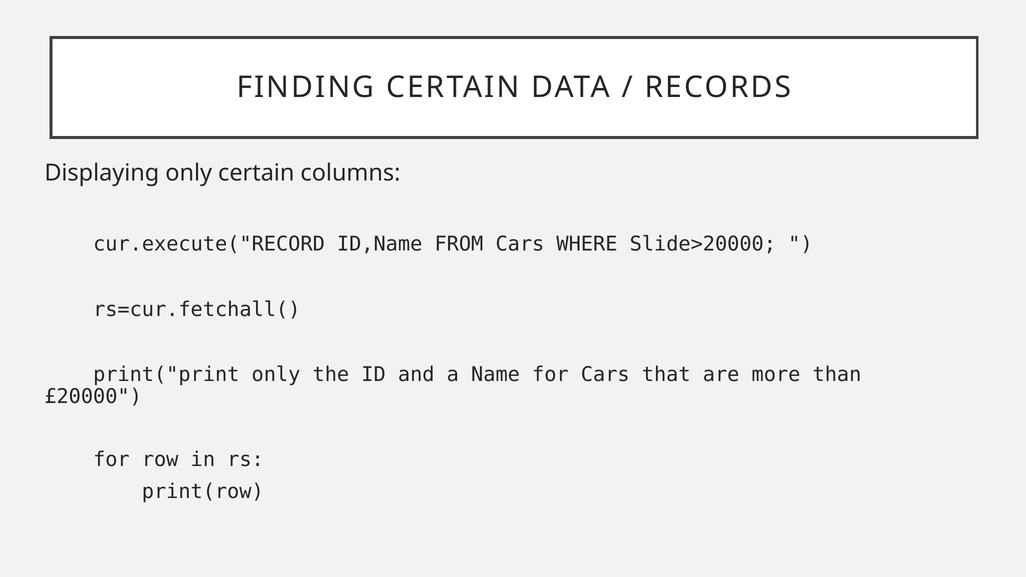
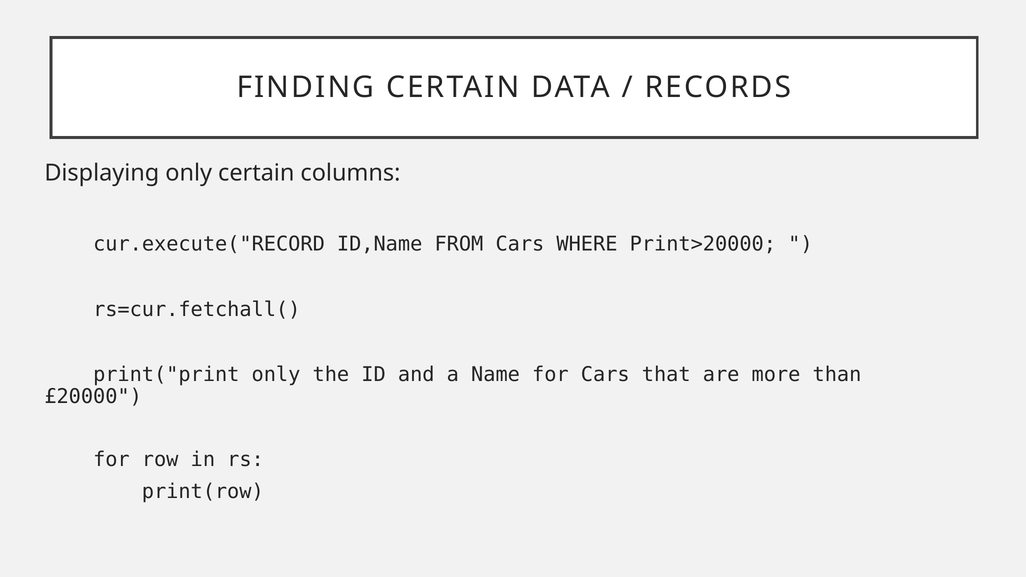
Slide>20000: Slide>20000 -> Print>20000 (703, 244)
